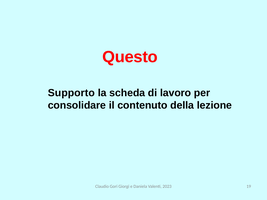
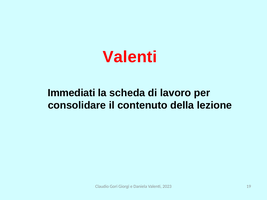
Questo: Questo -> Valenti (130, 57)
Supporto: Supporto -> Immediati (71, 93)
